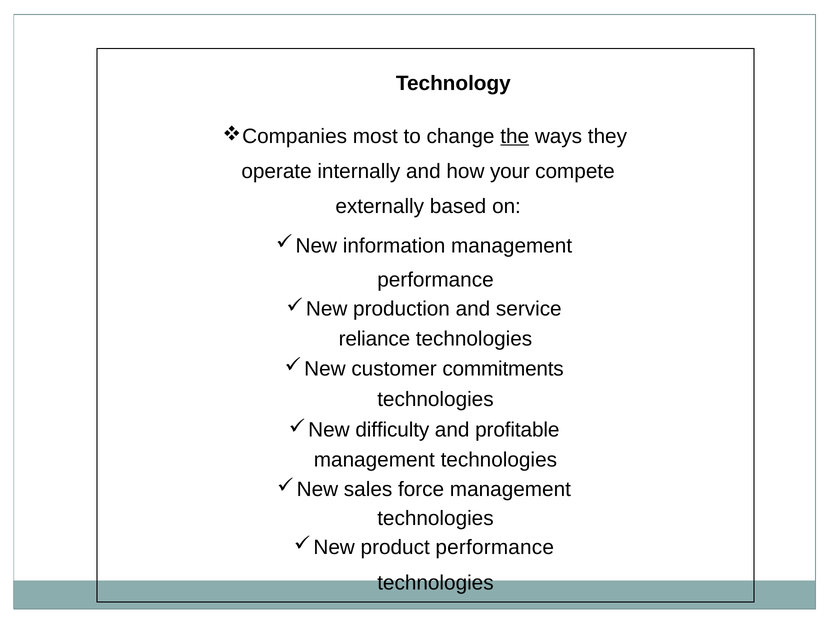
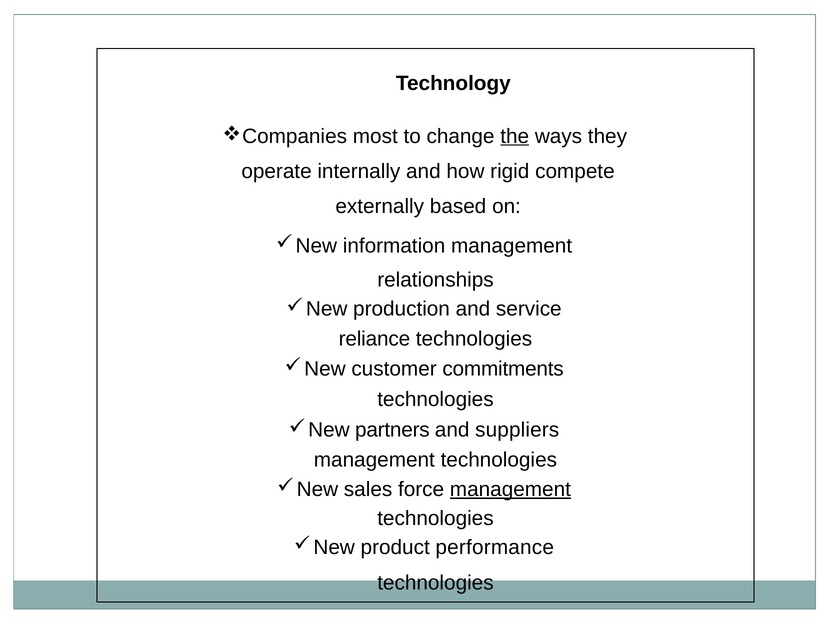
your: your -> rigid (510, 171)
performance: performance -> relationships (435, 280)
difficulty: difficulty -> partners (392, 430)
profitable: profitable -> suppliers (517, 430)
management underline: none -> present (510, 489)
